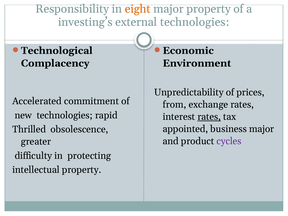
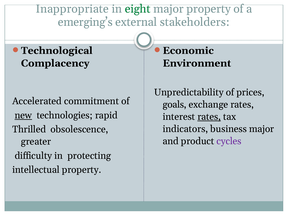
Responsibility: Responsibility -> Inappropriate (72, 9)
eight colour: orange -> green (138, 9)
investing’s: investing’s -> emerging’s (85, 22)
external technologies: technologies -> stakeholders (195, 22)
from: from -> goals (175, 105)
new underline: none -> present (23, 115)
appointed: appointed -> indicators (185, 129)
